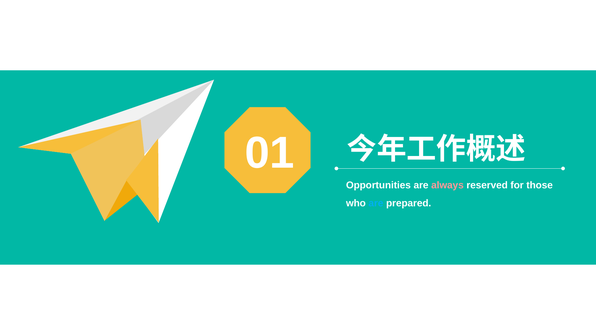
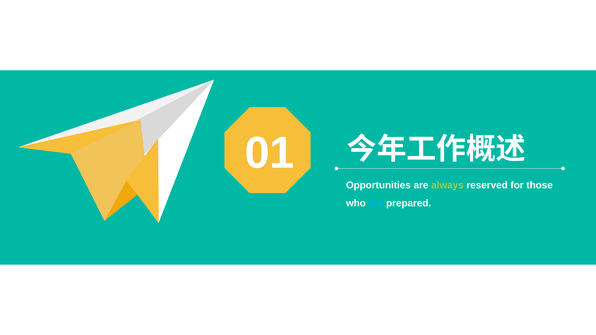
always colour: pink -> light green (447, 185)
